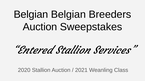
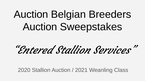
Belgian: Belgian -> Auction (31, 14)
